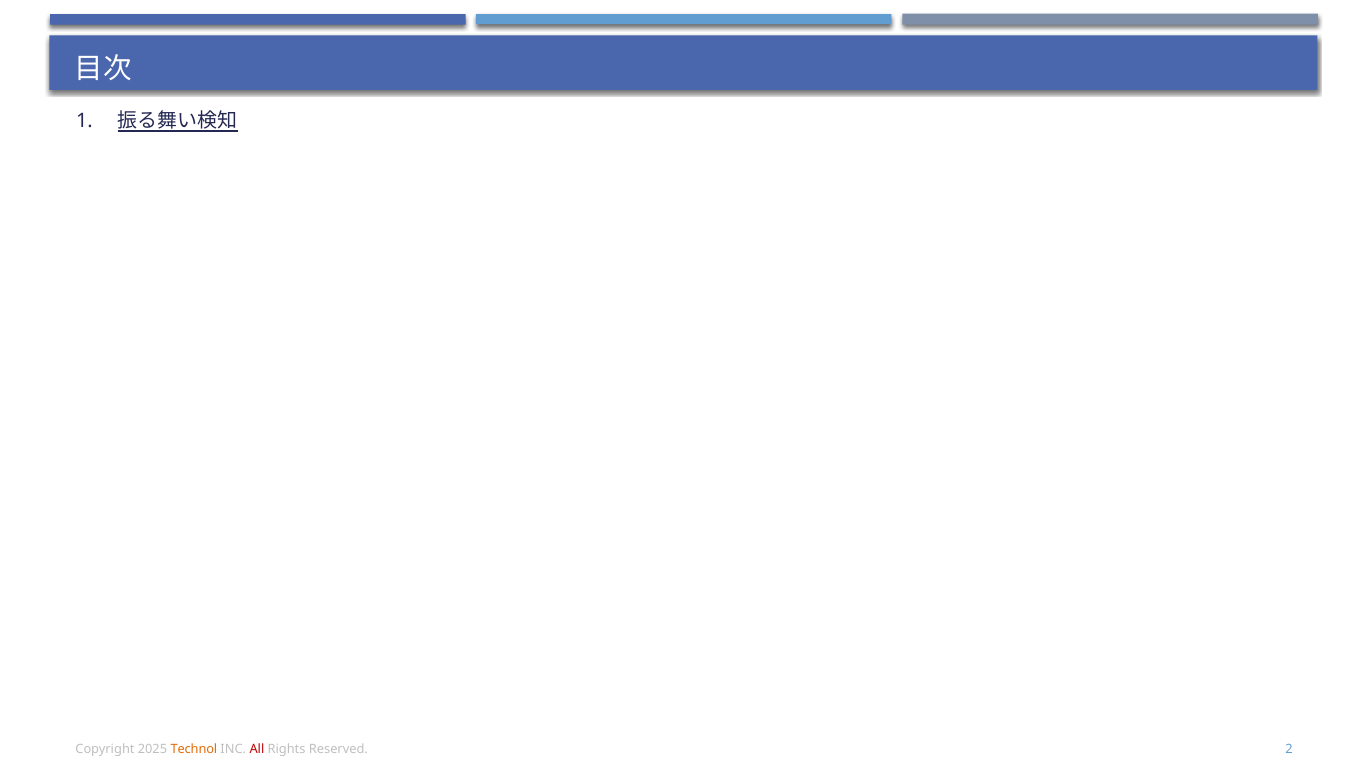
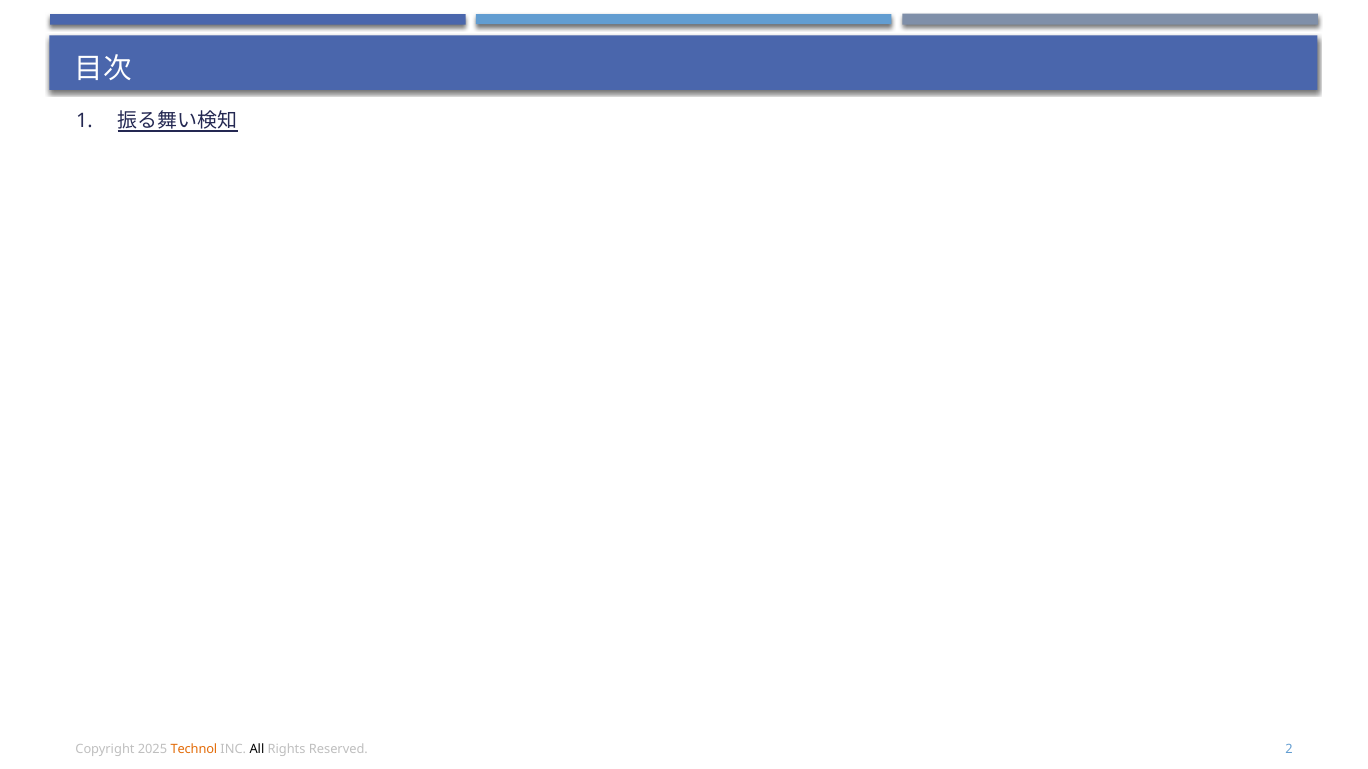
All colour: red -> black (257, 750)
